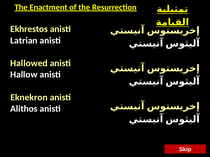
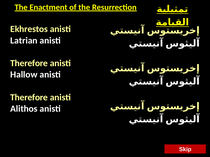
Hallowed: Hallowed -> Therefore (29, 63)
Eknekron: Eknekron -> Therefore (29, 98)
